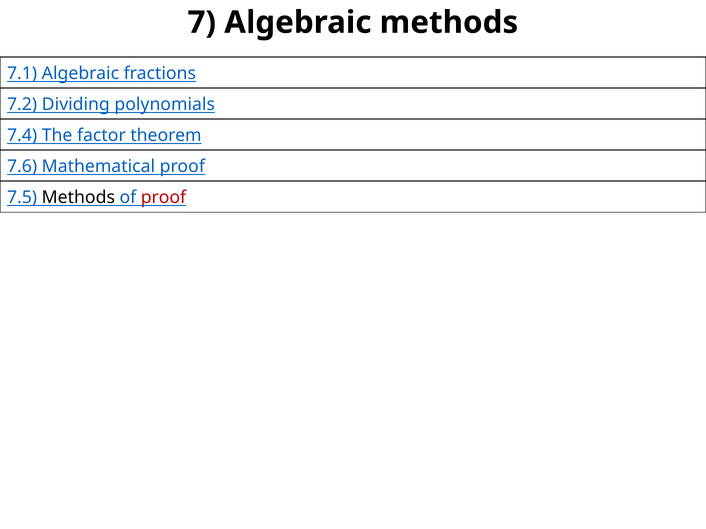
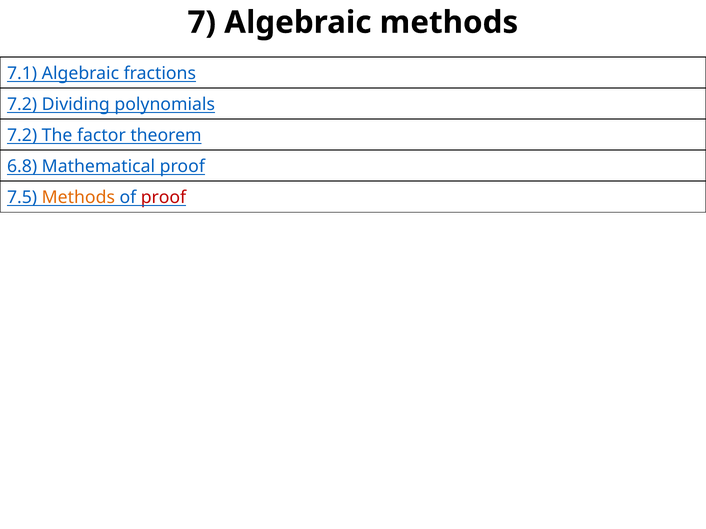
7.4: 7.4 -> 7.2 (22, 136)
7.6: 7.6 -> 6.8 (22, 167)
Methods colour: black -> orange (78, 198)
